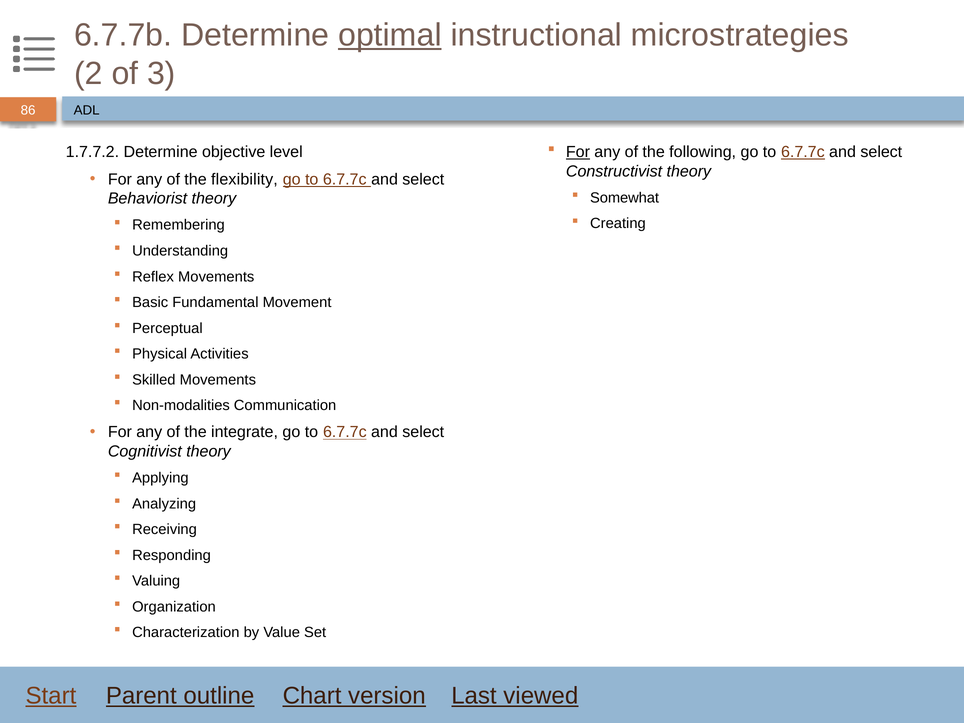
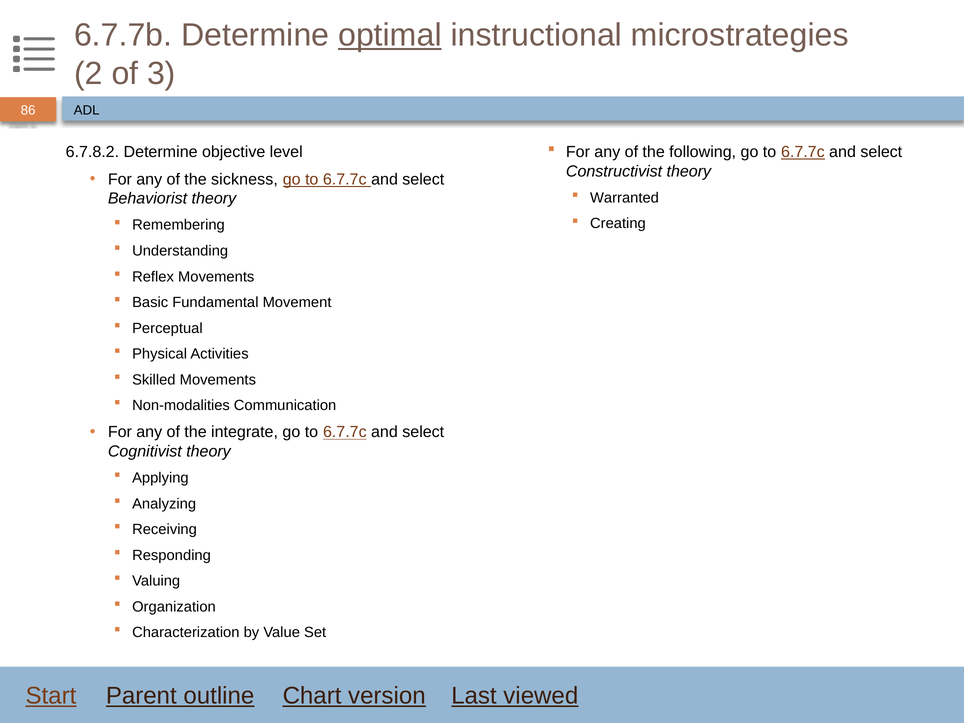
For underline: present -> none (578, 152)
1.7.7.2: 1.7.7.2 -> 6.7.8.2 (92, 152)
flexibility: flexibility -> sickness (244, 179)
Somewhat: Somewhat -> Warranted (625, 198)
